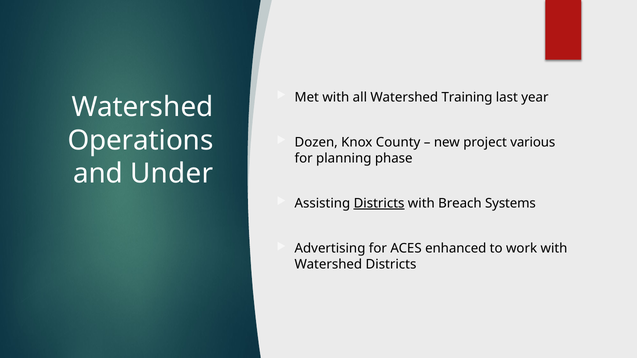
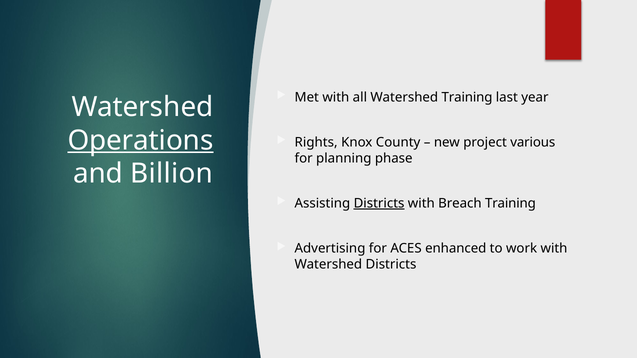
Operations underline: none -> present (140, 141)
Dozen: Dozen -> Rights (316, 142)
Under: Under -> Billion (172, 174)
Breach Systems: Systems -> Training (510, 204)
